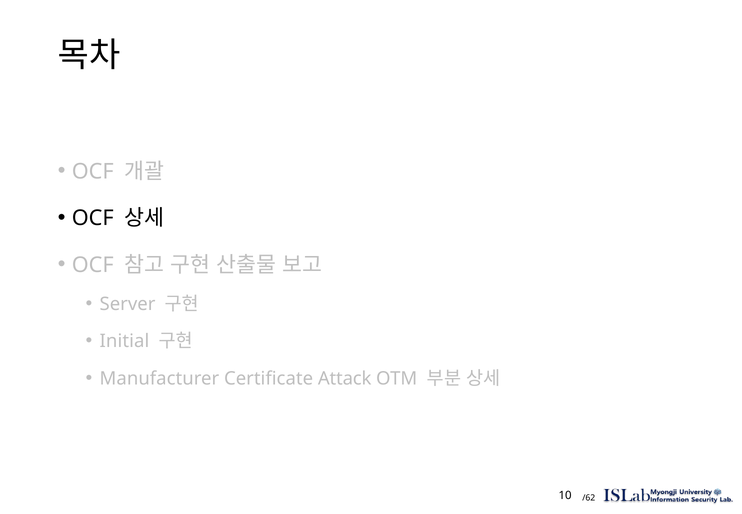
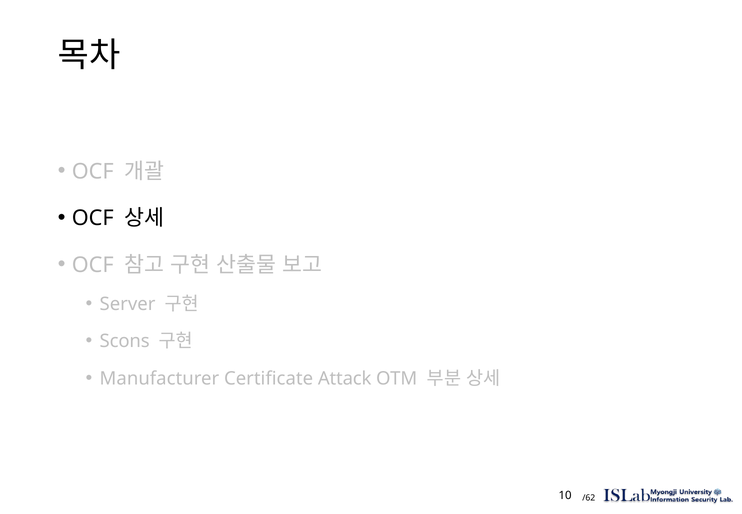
Initial: Initial -> Scons (125, 341)
